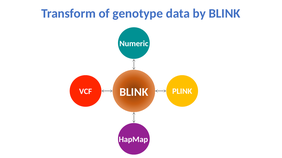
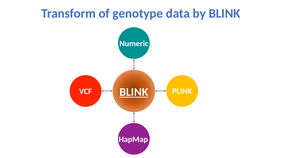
BLINK underline: none -> present (134, 92)
